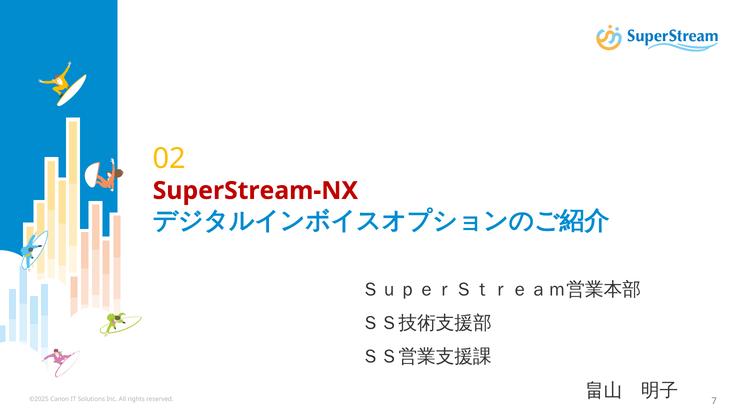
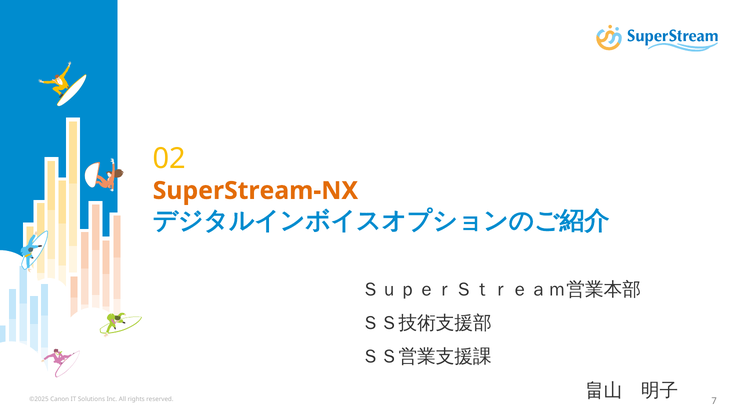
SuperStream-NX colour: red -> orange (255, 191)
